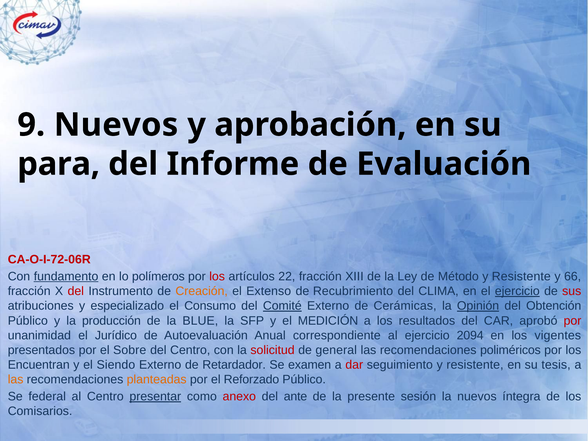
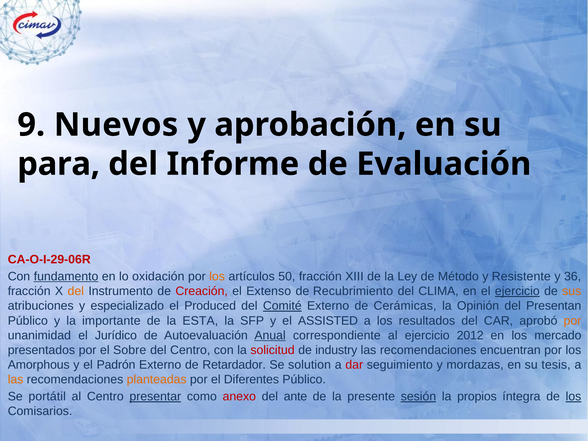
CA-O-I-72-06R: CA-O-I-72-06R -> CA-O-I-29-06R (49, 259)
polímeros: polímeros -> oxidación (158, 277)
los colour: red -> orange (217, 277)
22: 22 -> 50 (287, 277)
66: 66 -> 36 (573, 277)
del colour: red -> orange (76, 291)
Creación colour: orange -> red (202, 291)
sus colour: red -> orange (572, 291)
Consumo: Consumo -> Produced (210, 306)
Opinión underline: present -> none (478, 306)
Obtención: Obtención -> Presentan (554, 306)
producción: producción -> importante (111, 321)
BLUE: BLUE -> ESTA (200, 321)
MEDICIÓN: MEDICIÓN -> ASSISTED (328, 321)
por colour: red -> orange (573, 321)
Anual underline: none -> present (270, 335)
2094: 2094 -> 2012 (470, 335)
vigentes: vigentes -> mercado (558, 335)
general: general -> industry (336, 350)
poliméricos: poliméricos -> encuentran (510, 350)
Encuentran: Encuentran -> Amorphous (39, 365)
Siendo: Siendo -> Padrón (116, 365)
examen: examen -> solution (310, 365)
seguimiento y resistente: resistente -> mordazas (475, 365)
Reforzado: Reforzado -> Diferentes (251, 379)
federal: federal -> portátil (47, 397)
sesión underline: none -> present (418, 397)
la nuevos: nuevos -> propios (477, 397)
los underline: none -> present (573, 397)
